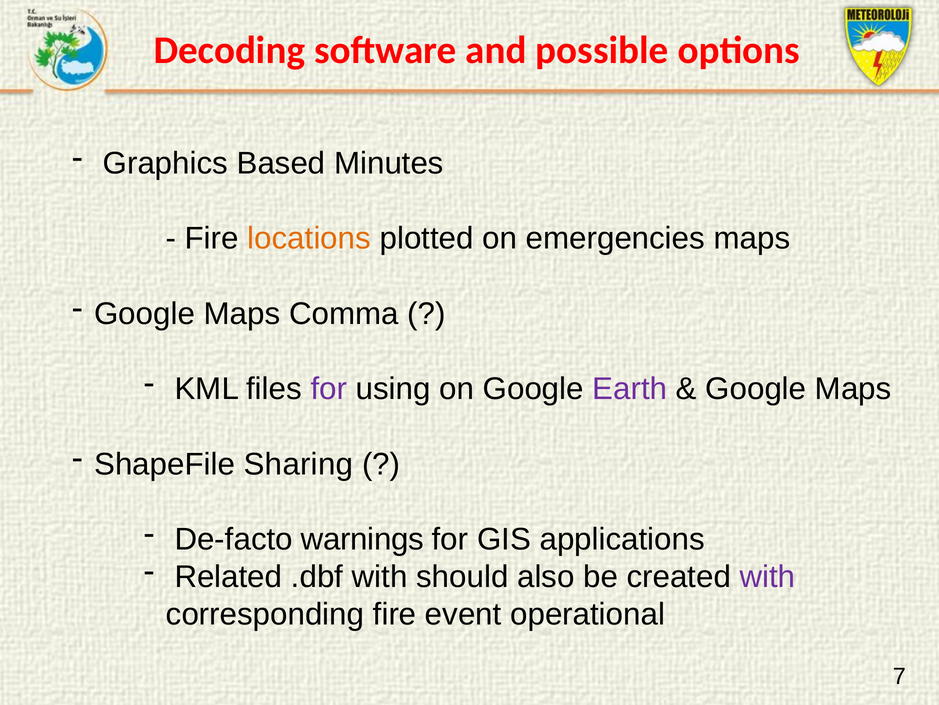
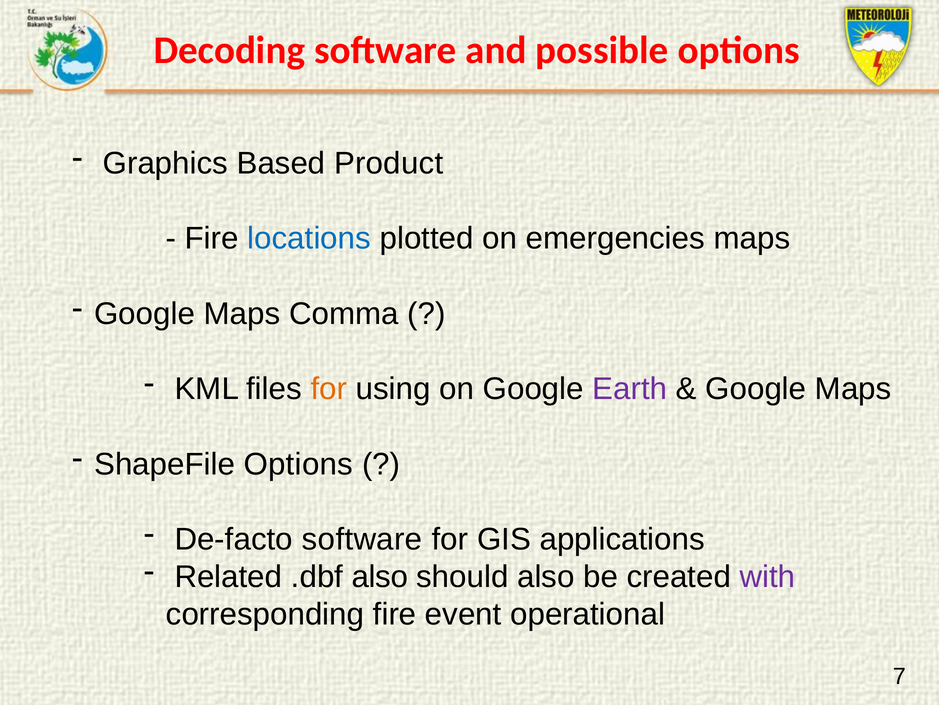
Minutes: Minutes -> Product (389, 163)
locations colour: orange -> blue (309, 238)
for colour: purple -> orange (329, 389)
ShapeFile Sharing: Sharing -> Options (298, 464)
De-facto warnings: warnings -> software (362, 539)
.dbf with: with -> also (380, 576)
